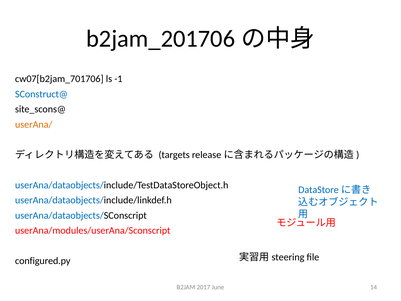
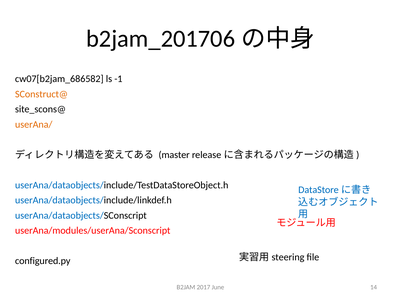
cw07[b2jam_701706: cw07[b2jam_701706 -> cw07[b2jam_686582 (59, 79)
SConstruct@ colour: blue -> orange (42, 94)
targets: targets -> master (174, 155)
